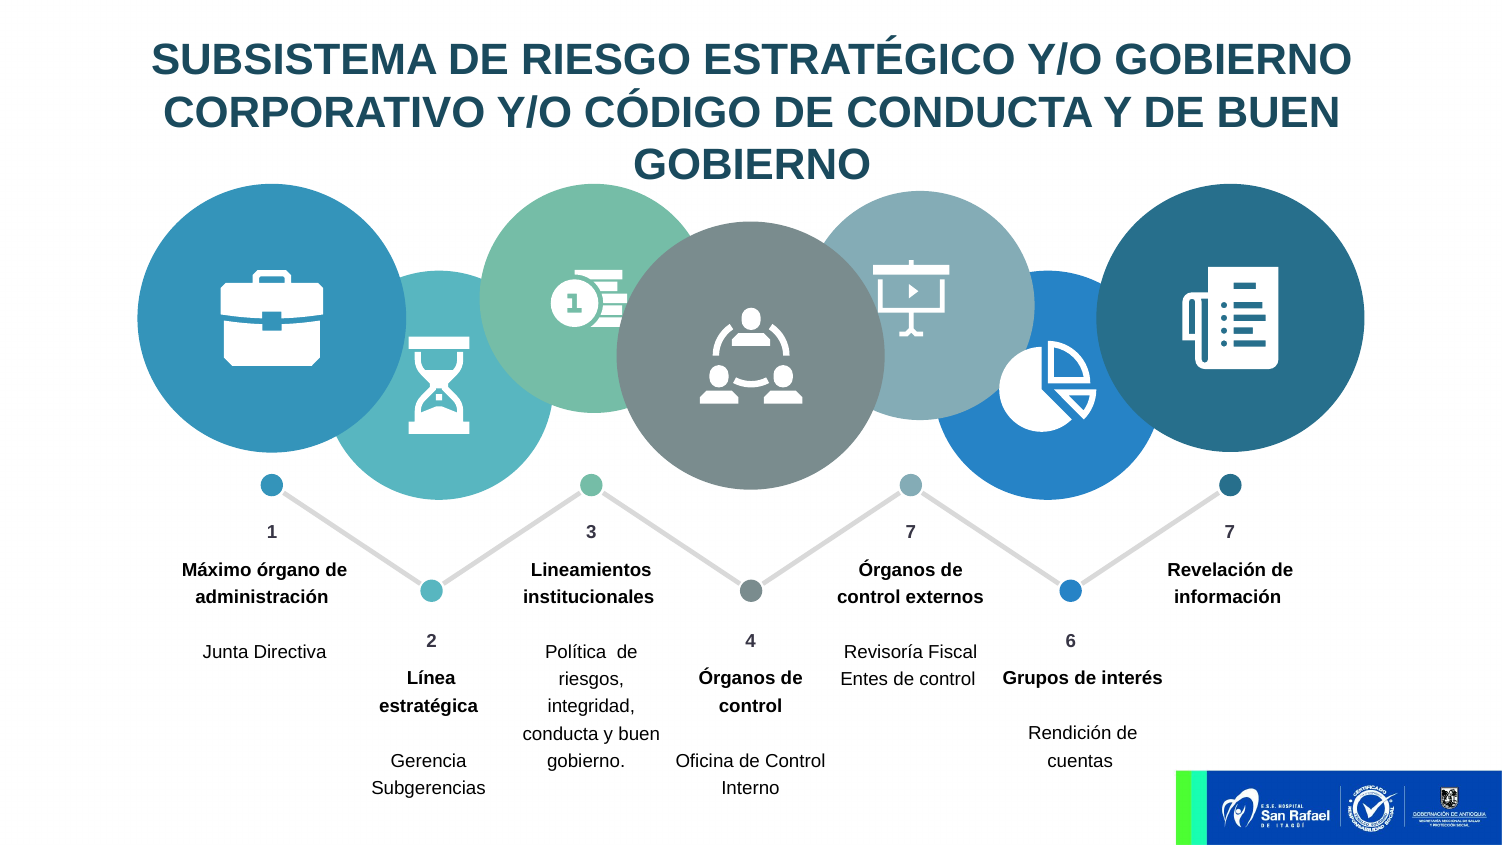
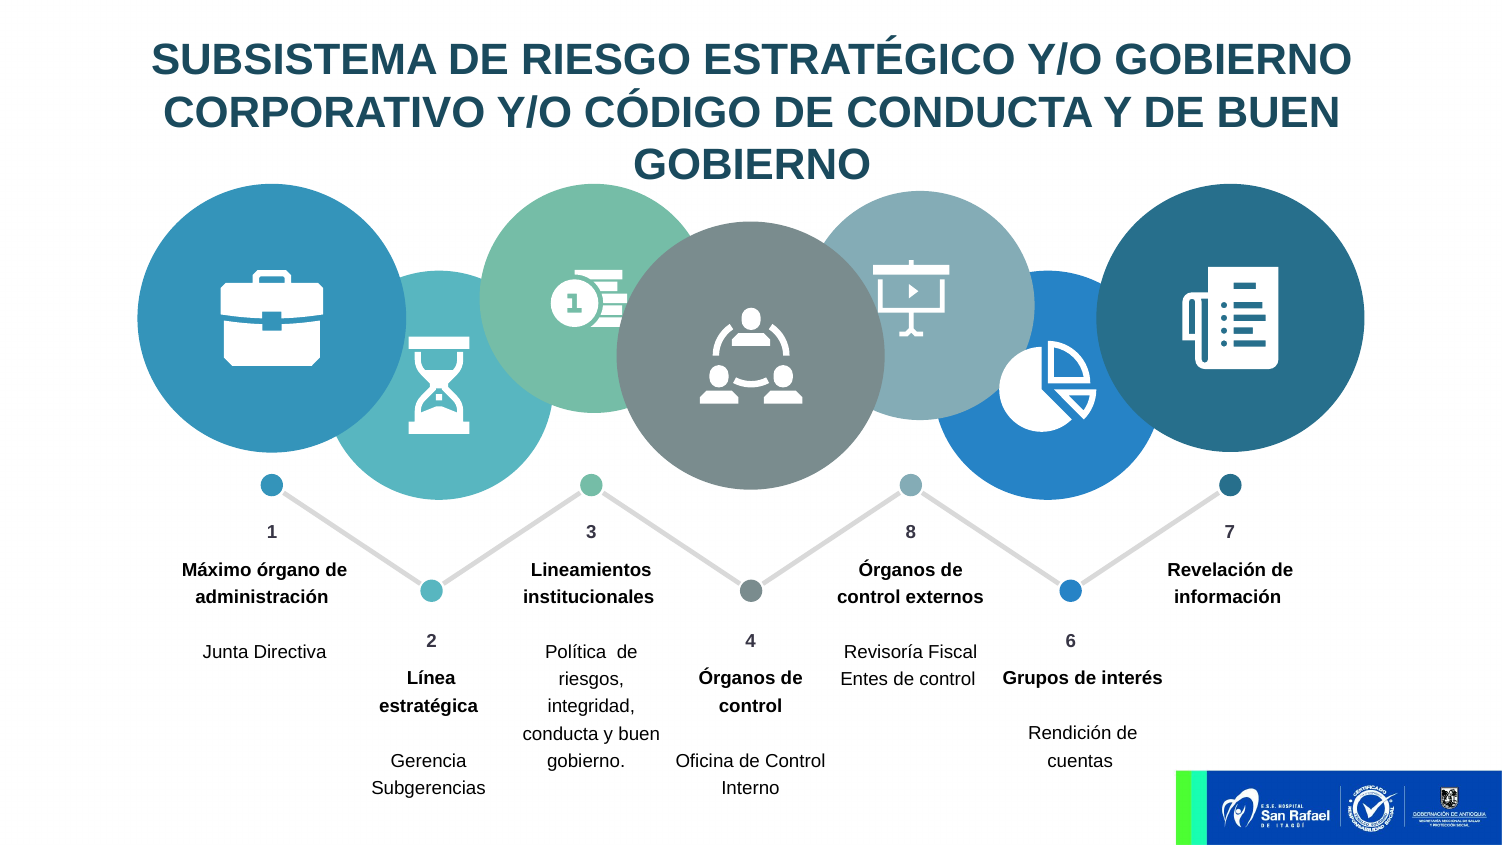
3 7: 7 -> 8 (911, 532)
